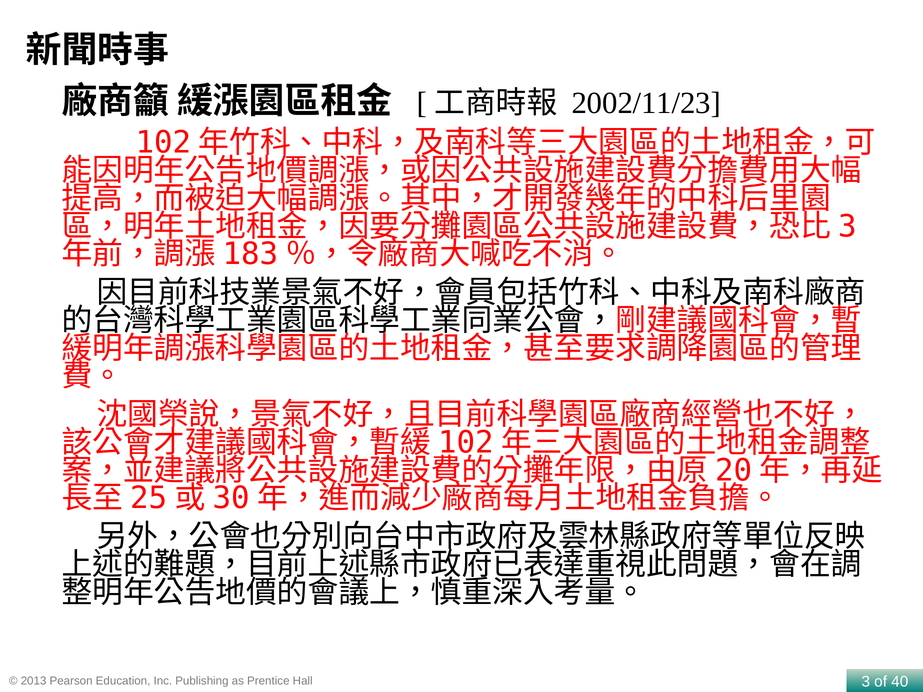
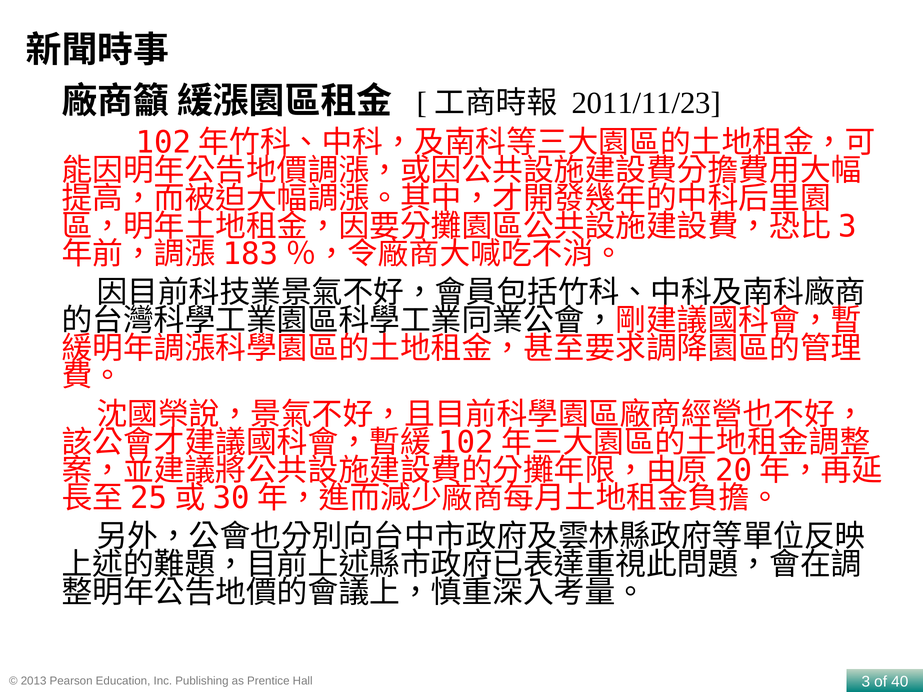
2002/11/23: 2002/11/23 -> 2011/11/23 (646, 103)
